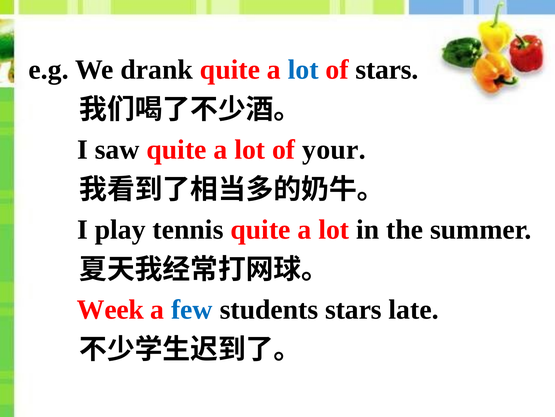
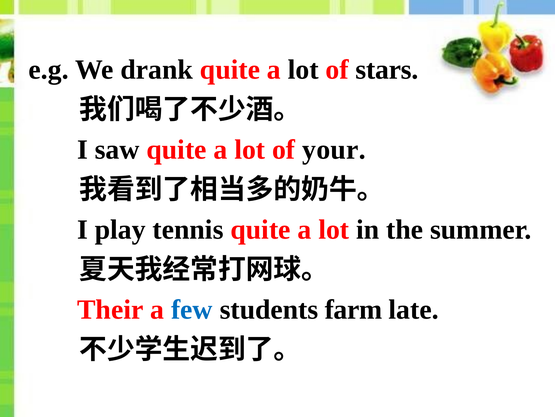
lot colour: blue -> black (303, 70)
Week: Week -> Their (110, 309)
students stars: stars -> farm (354, 309)
